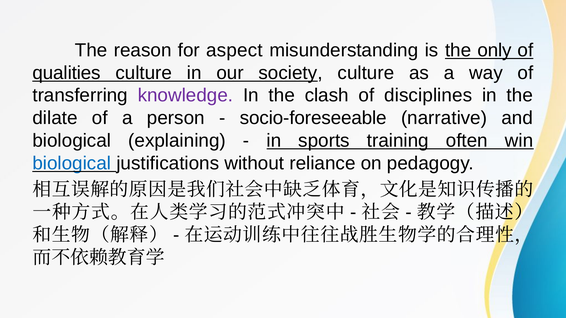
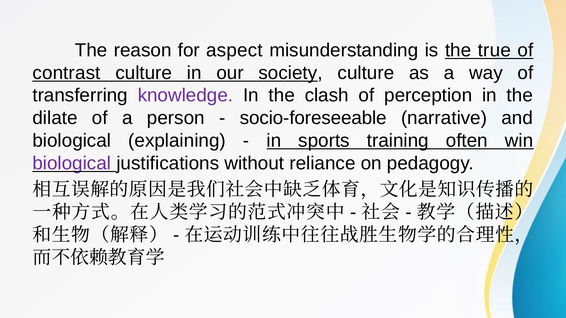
only: only -> true (494, 50)
qualities: qualities -> contrast (66, 73)
disciplines: disciplines -> perception (428, 96)
biological colour: blue -> purple (72, 163)
